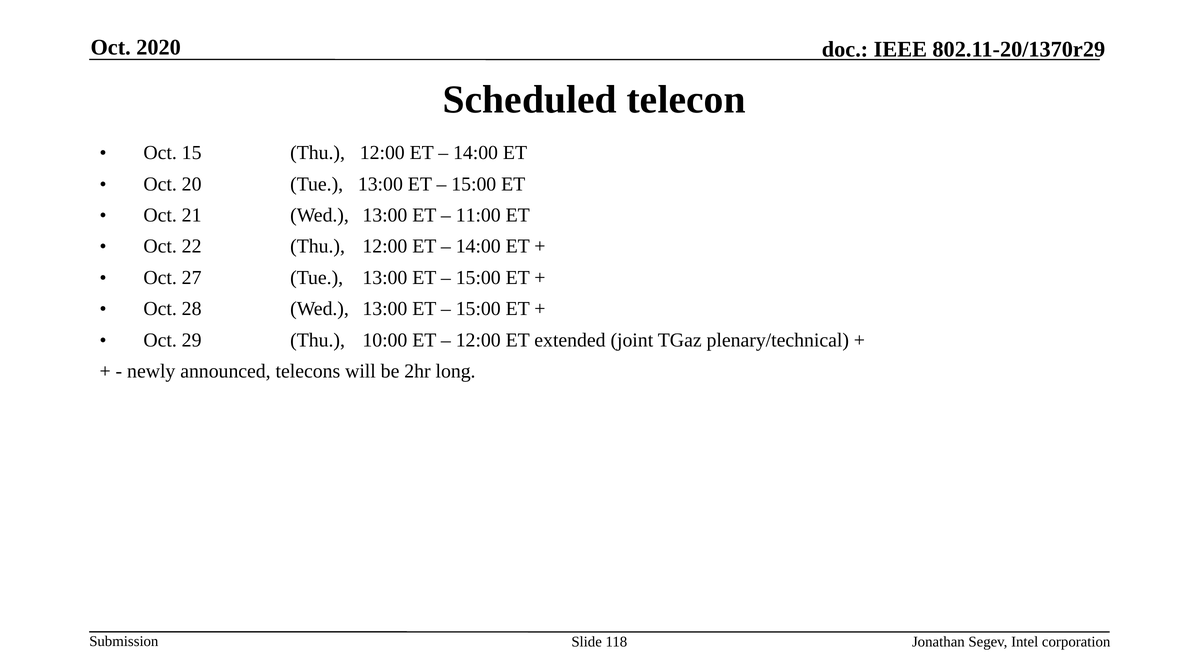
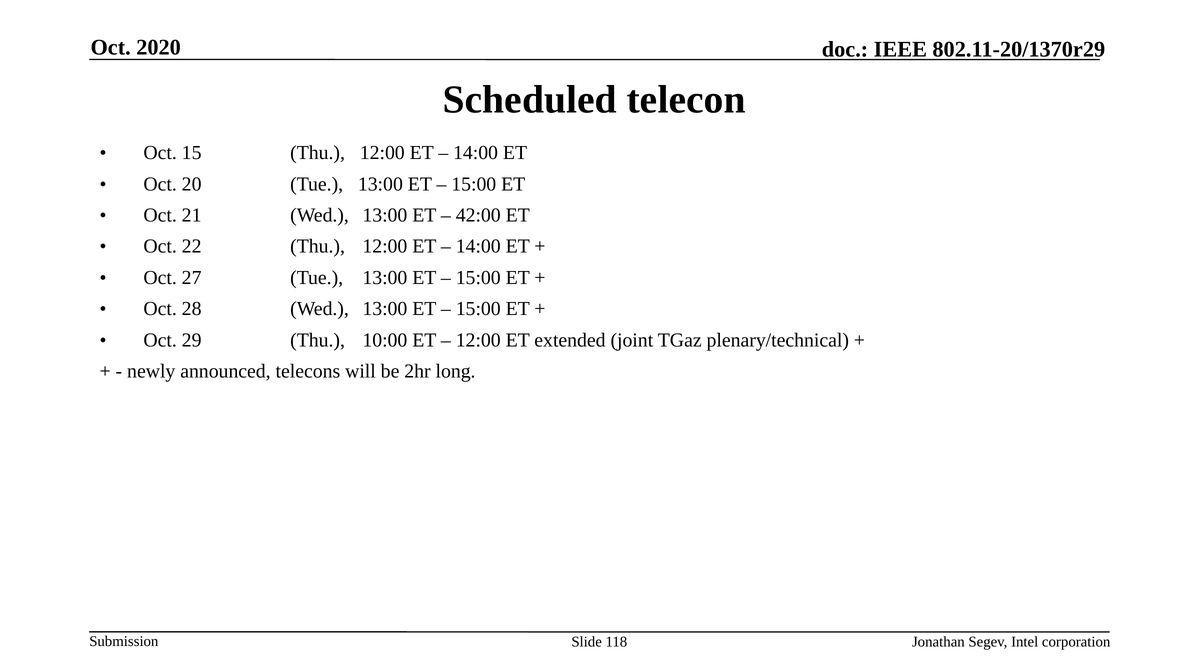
11:00: 11:00 -> 42:00 (478, 215)
